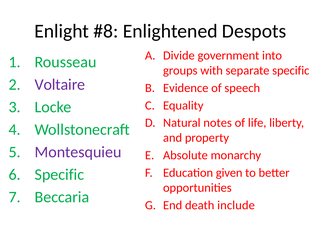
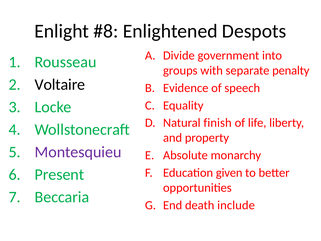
separate specific: specific -> penalty (291, 70)
Voltaire colour: purple -> black (60, 85)
notes: notes -> finish (218, 123)
Specific: Specific -> Present (59, 174)
